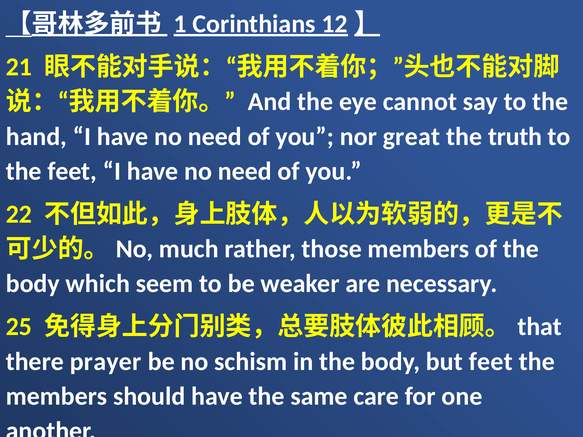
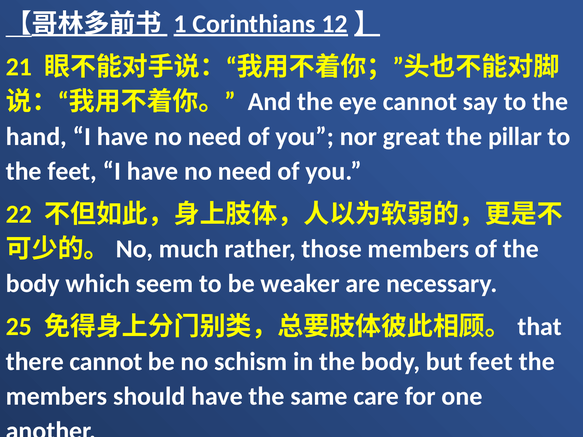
truth: truth -> pillar (515, 137)
there prayer: prayer -> cannot (106, 362)
